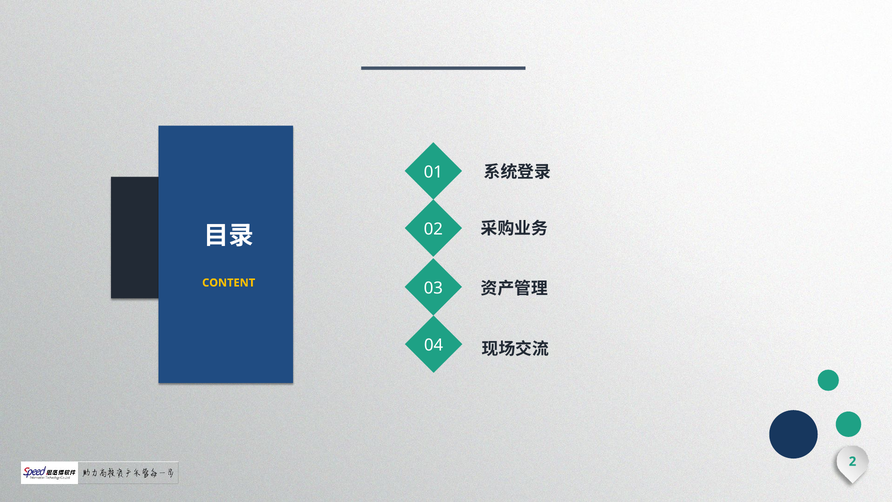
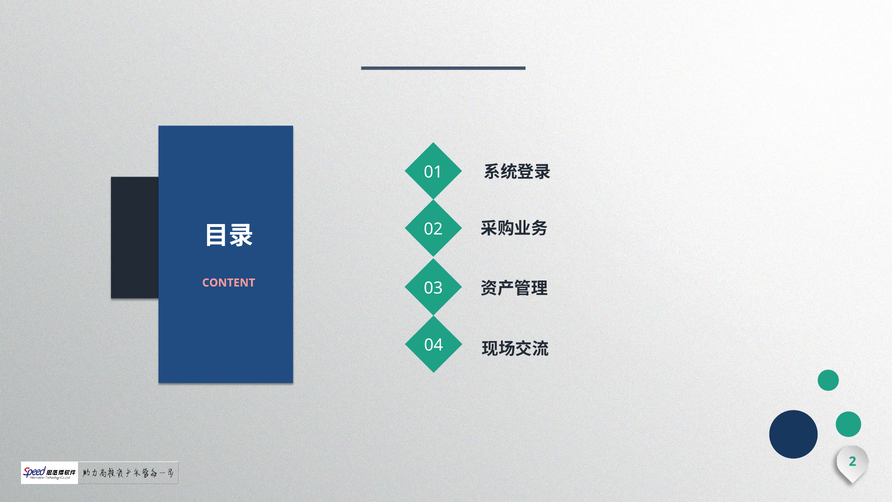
CONTENT colour: yellow -> pink (229, 283)
